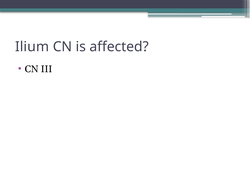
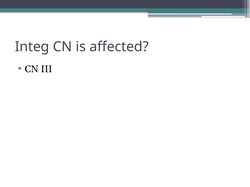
Ilium: Ilium -> Integ (32, 47)
